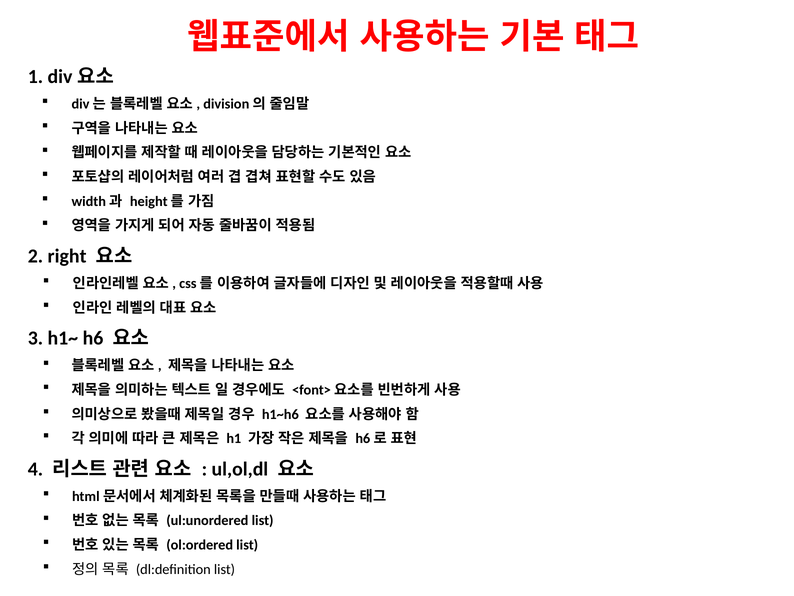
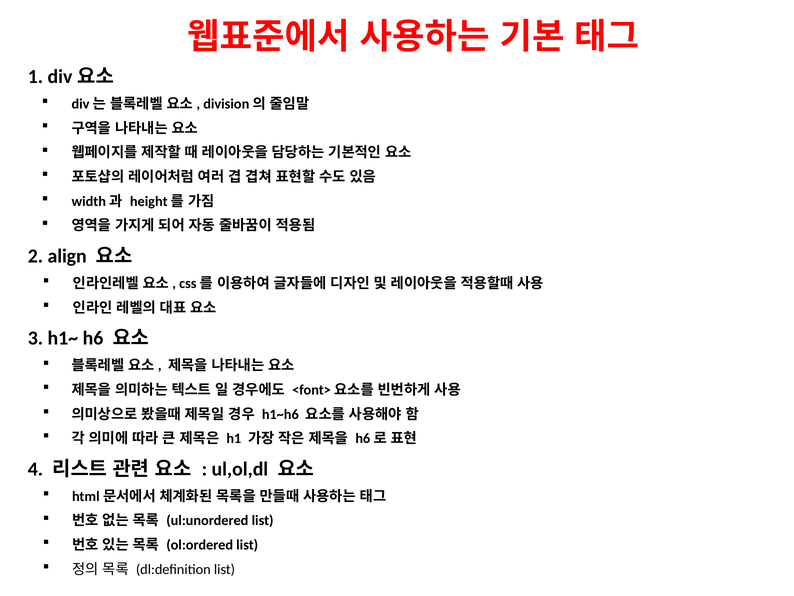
right: right -> align (67, 256)
